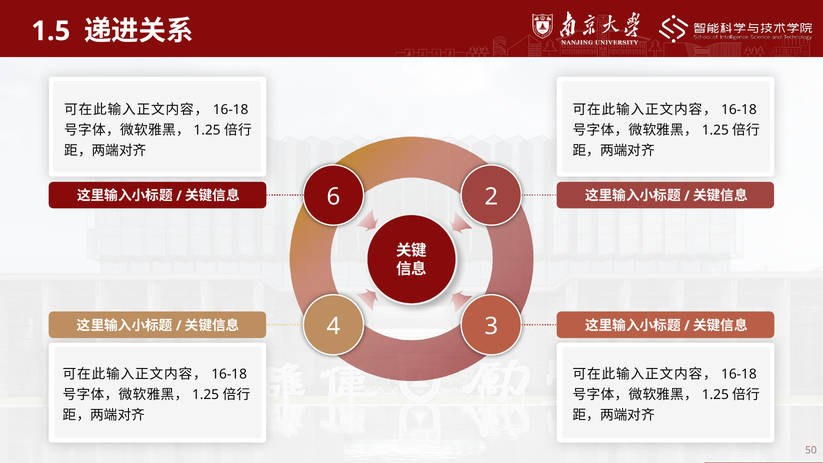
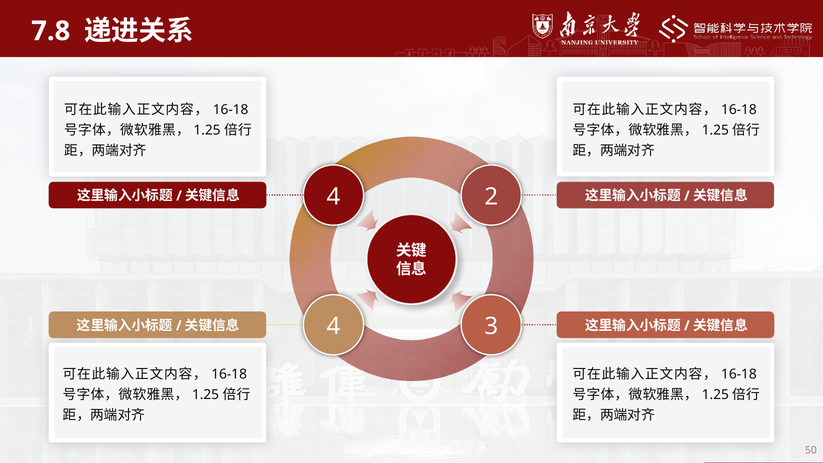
1.5: 1.5 -> 7.8 (51, 31)
6: 6 -> 4 (333, 197)
